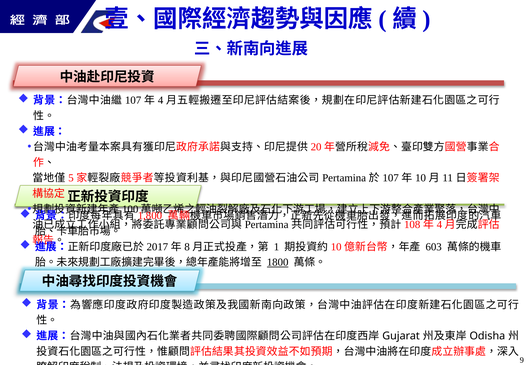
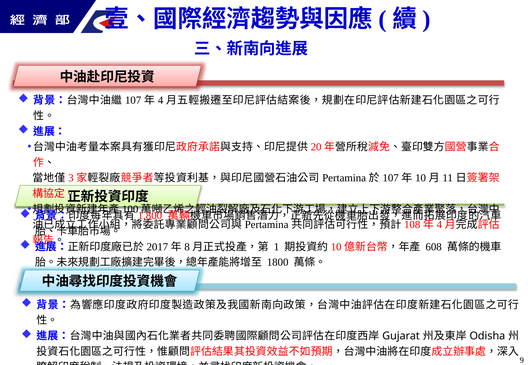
5: 5 -> 3 (71, 178)
603: 603 -> 608 (434, 247)
1800 underline: present -> none (278, 263)
